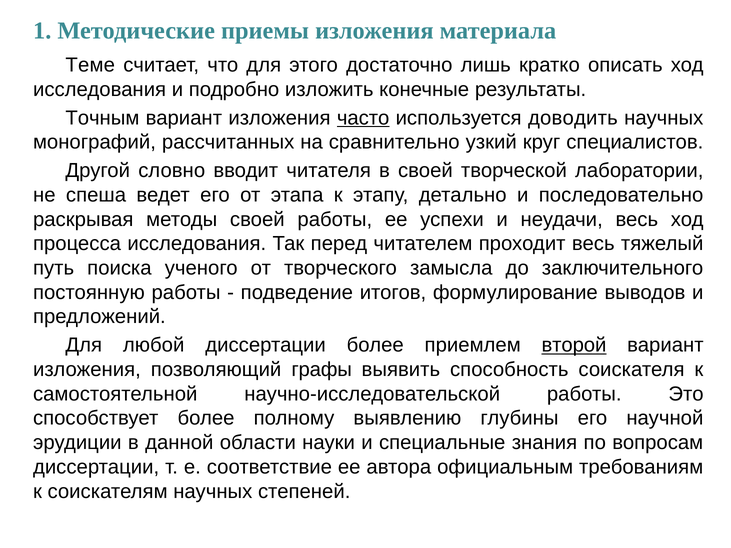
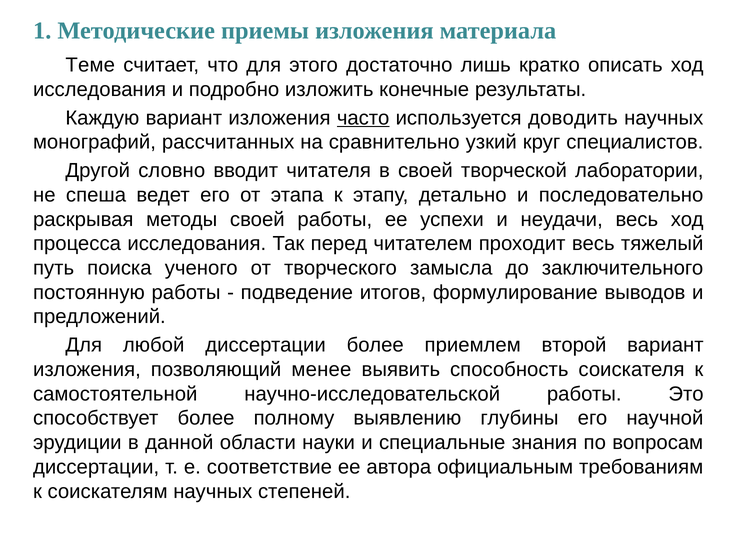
Точным: Точным -> Каждую (102, 118)
второй underline: present -> none (574, 345)
графы: графы -> менее (321, 370)
